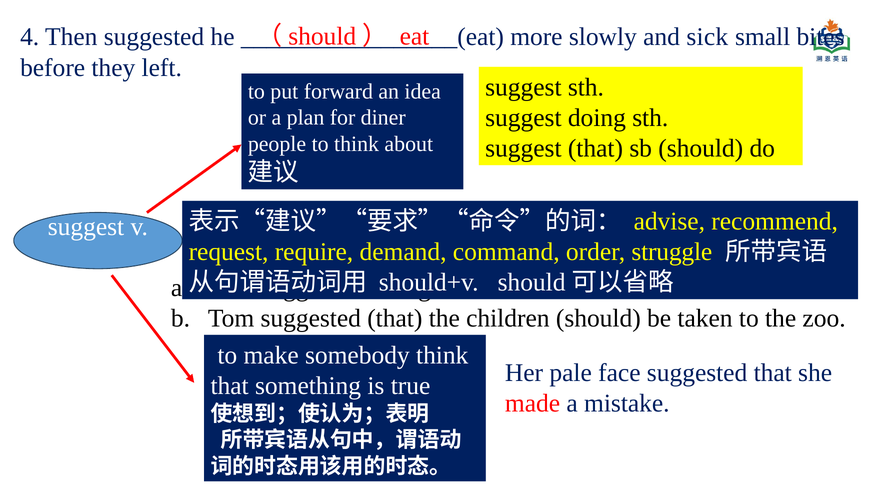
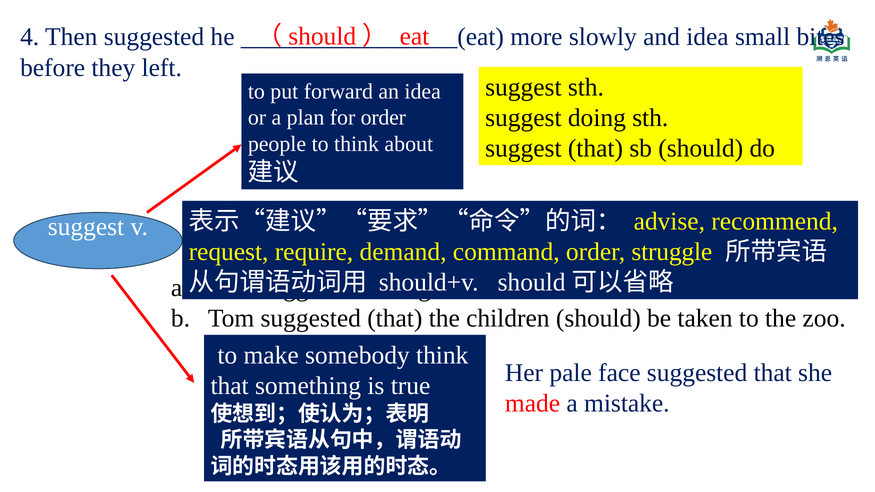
and sick: sick -> idea (707, 37)
for diner: diner -> order (383, 118)
